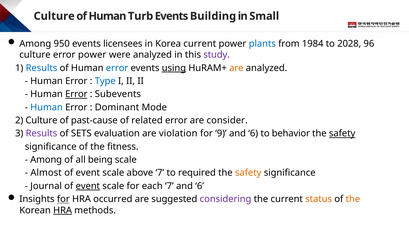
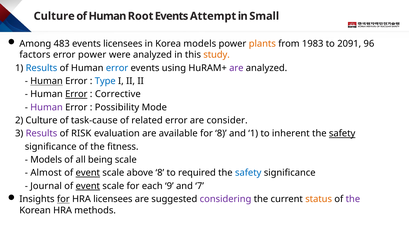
Turb: Turb -> Root (141, 16)
Building: Building -> Attempt (213, 16)
950: 950 -> 483 (62, 44)
Korea current: current -> models (200, 44)
plants colour: blue -> orange (262, 44)
1984: 1984 -> 1983 (313, 44)
2028: 2028 -> 2091 (349, 44)
culture: culture -> factors (35, 55)
study colour: purple -> orange (217, 55)
using underline: present -> none (174, 68)
are colour: orange -> purple (236, 68)
Human underline: none -> present (47, 81)
Subevents: Subevents -> Corrective (118, 94)
Human colour: blue -> purple (47, 107)
Dominant: Dominant -> Possibility (117, 107)
past-cause: past-cause -> task-cause (94, 120)
SETS: SETS -> RISK (81, 134)
violation: violation -> available (178, 134)
for 9: 9 -> 8 (221, 134)
6: 6 -> 1 (253, 134)
behavior: behavior -> inherent (291, 134)
Among: Among -> Models (46, 160)
event underline: none -> present (88, 173)
above 7: 7 -> 8 (160, 173)
safety colour: orange -> blue (248, 173)
each 7: 7 -> 9 (169, 186)
6: 6 -> 7 (200, 186)
HRA occurred: occurred -> licensees (113, 199)
the colour: orange -> purple (353, 199)
HRA underline: present -> none (63, 210)
